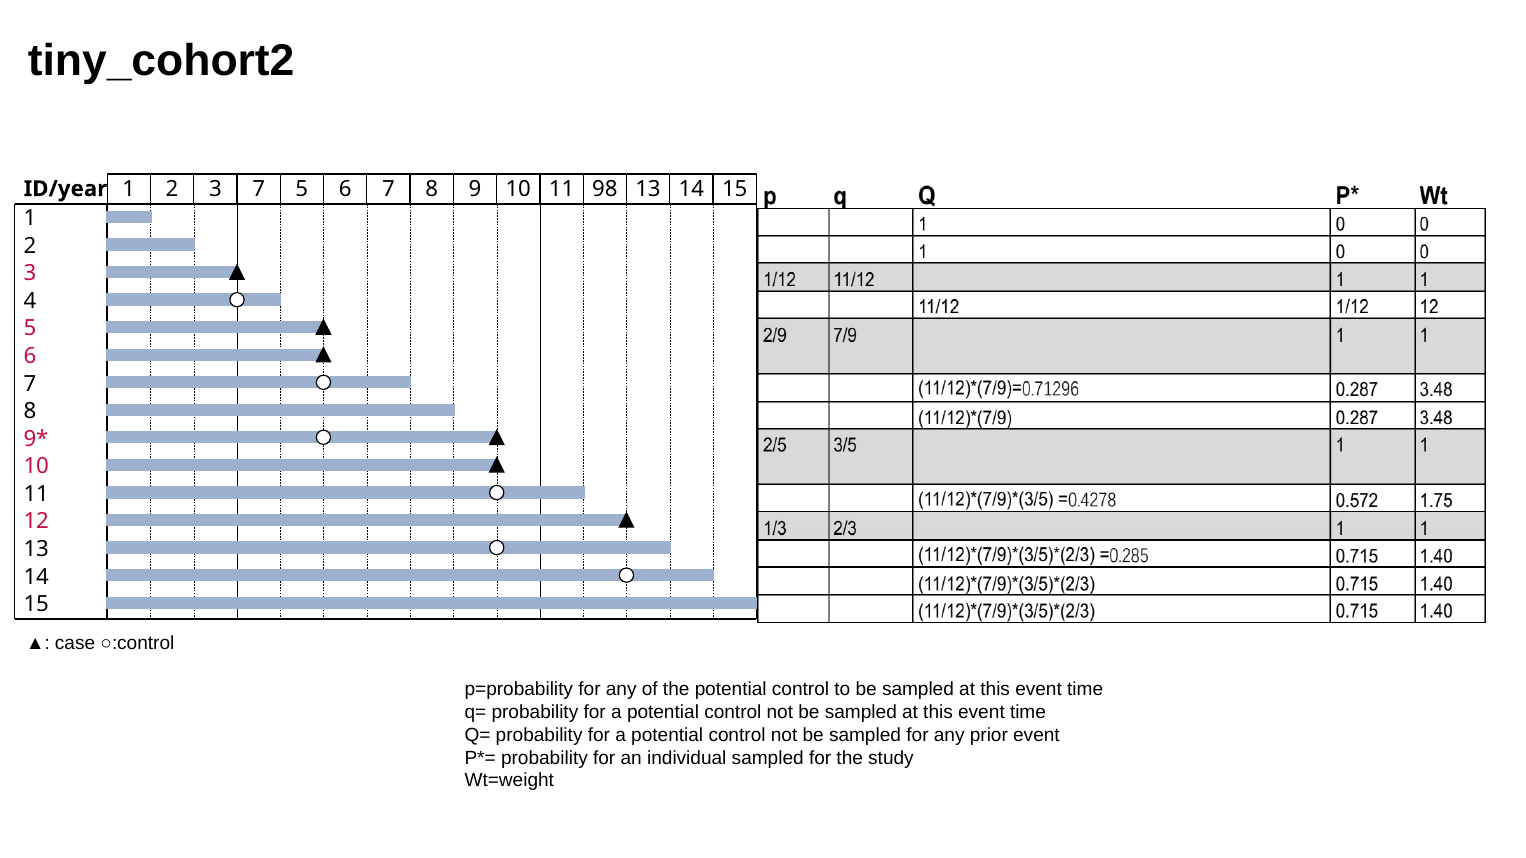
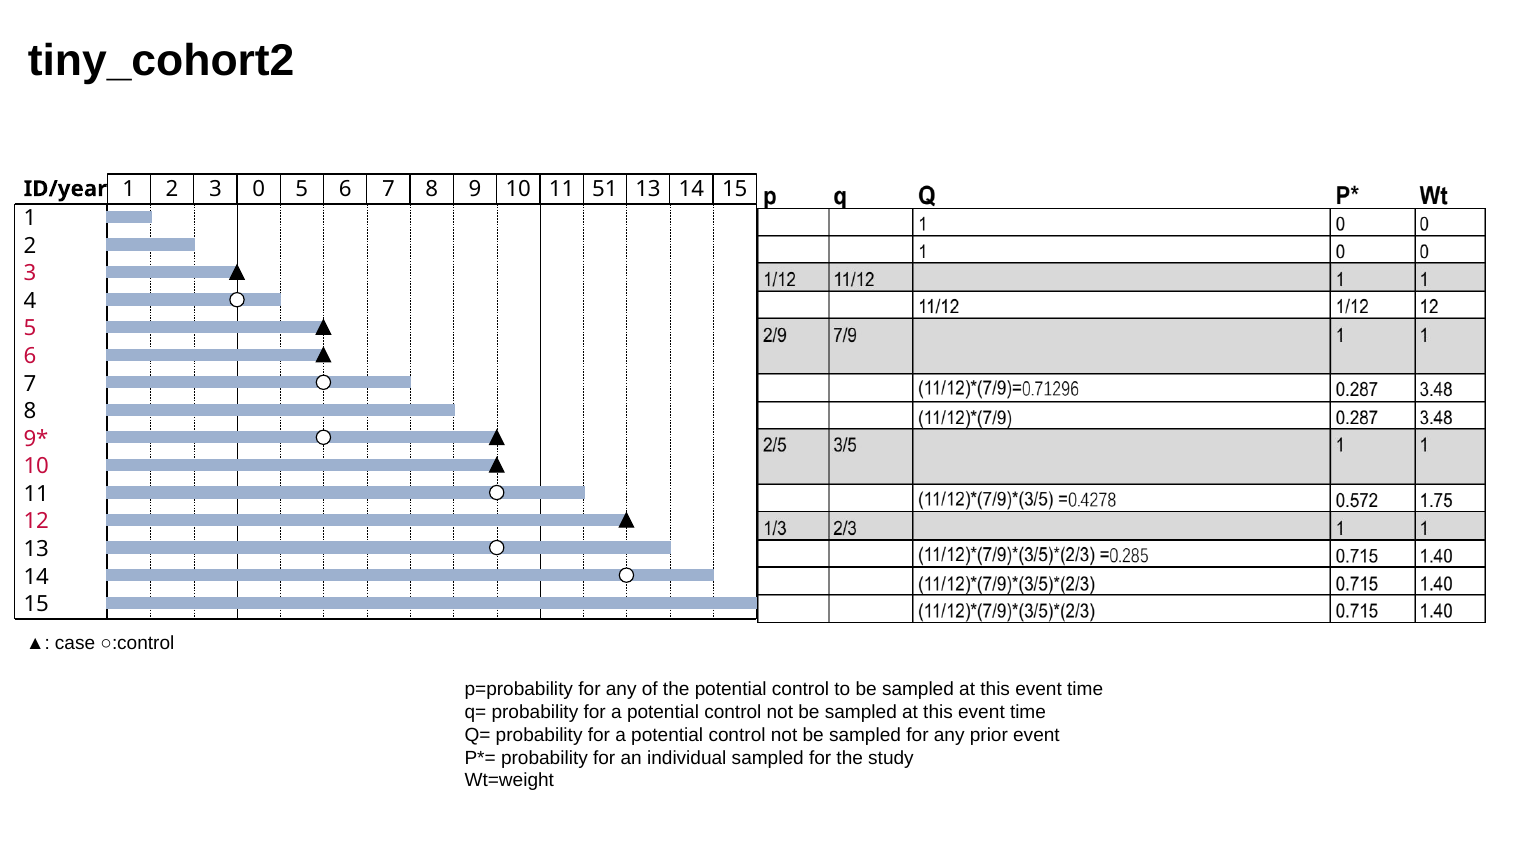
3 7: 7 -> 0 (259, 189)
98: 98 -> 51 (605, 189)
